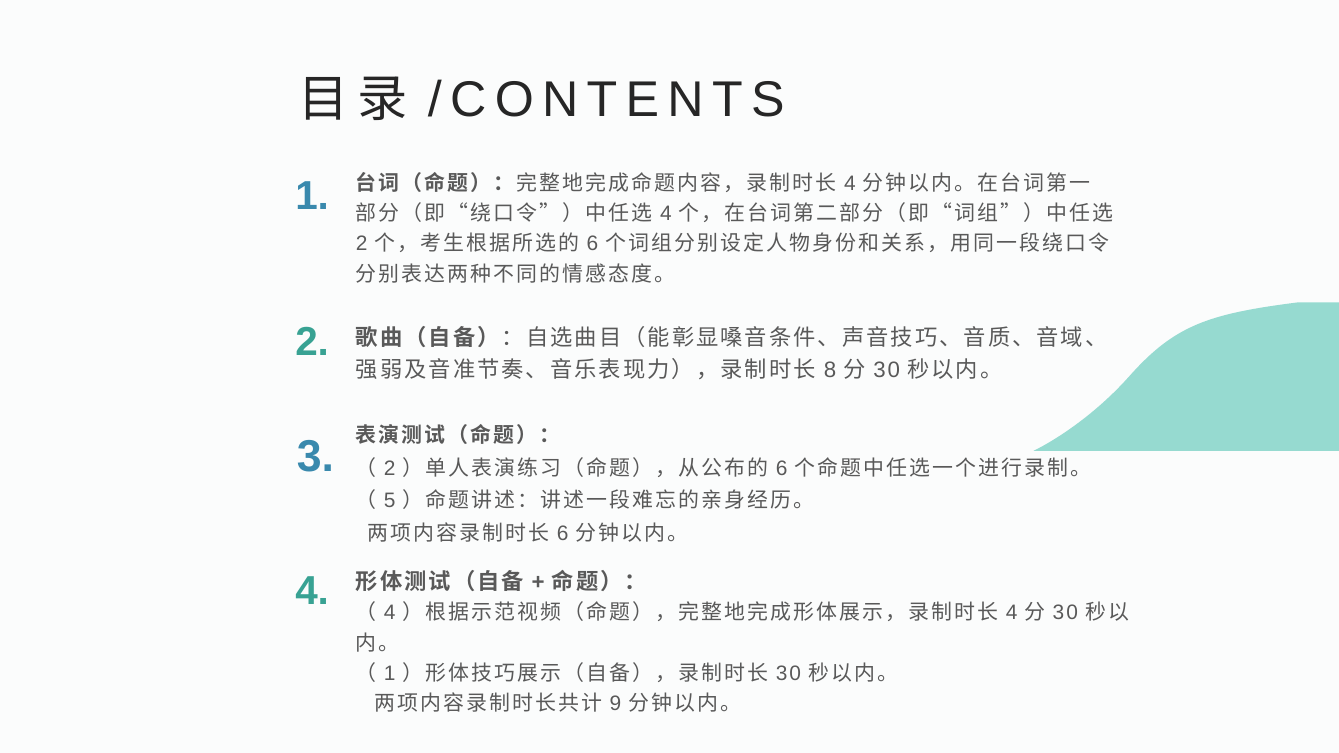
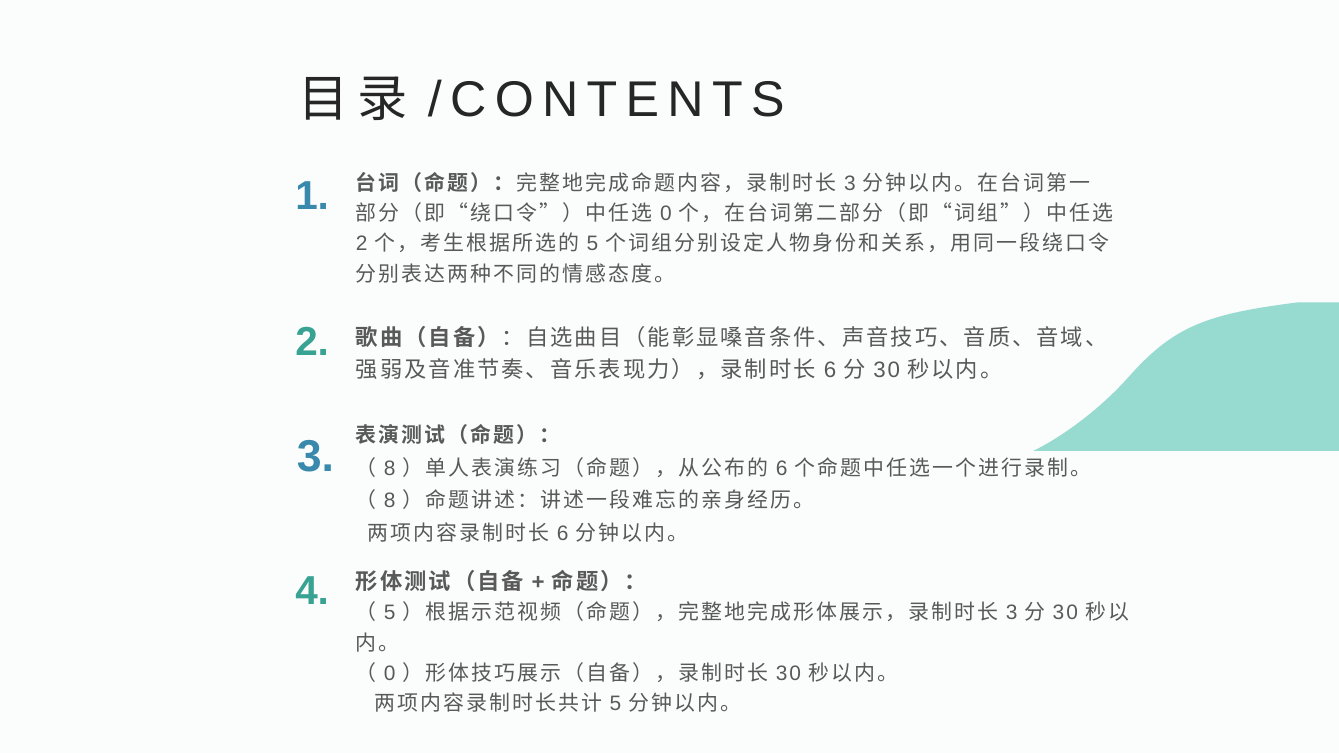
4: 4 -> 3 (850, 184)
4: 4 -> 0 (666, 214)
6: 6 -> 5 (592, 244)
8: 8 -> 6 (830, 370)
2: 2 -> 8 (390, 468)
5: 5 -> 8 (390, 501)
4: 4 -> 5 (390, 613)
4: 4 -> 3 (1012, 613)
1: 1 -> 0 (390, 673)
9: 9 -> 5 (615, 704)
